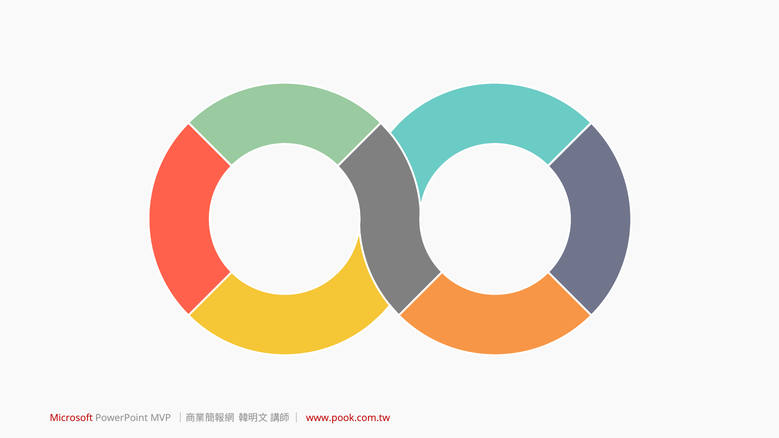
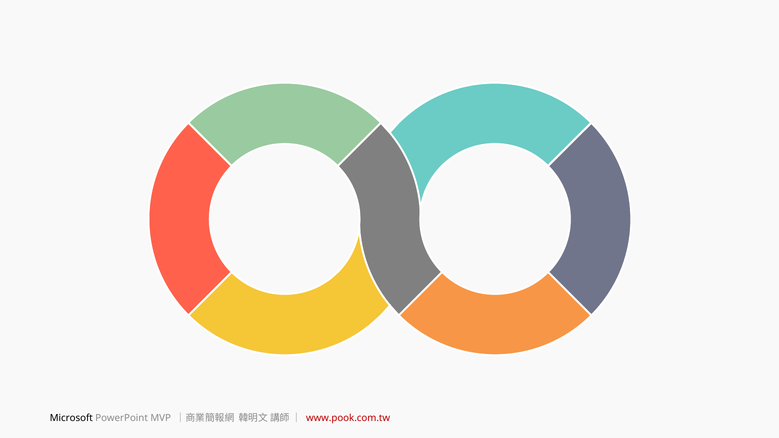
Microsoft colour: red -> black (71, 418)
